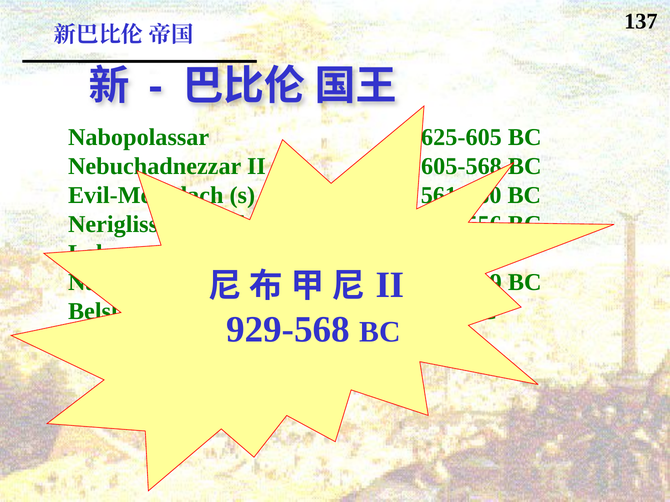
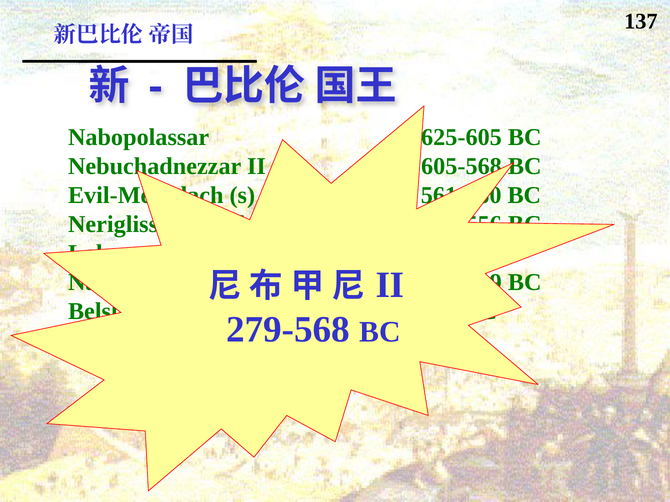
929-568: 929-568 -> 279-568 (288, 330)
